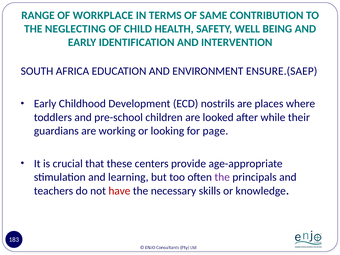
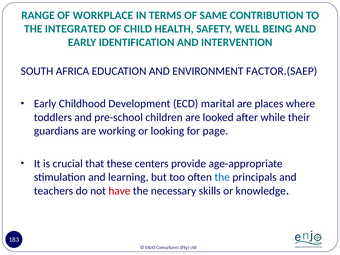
NEGLECTING: NEGLECTING -> INTEGRATED (75, 29)
ENSURE.(SAEP: ENSURE.(SAEP -> FACTOR.(SAEP (282, 71)
nostrils: nostrils -> marital (218, 104)
the colour: purple -> blue (222, 177)
